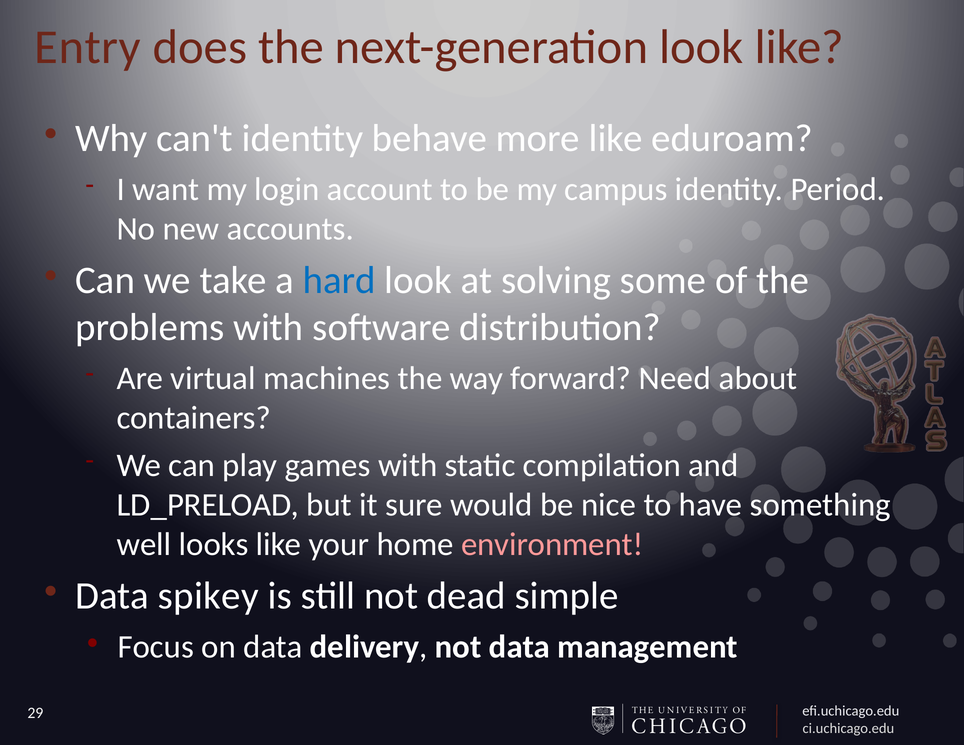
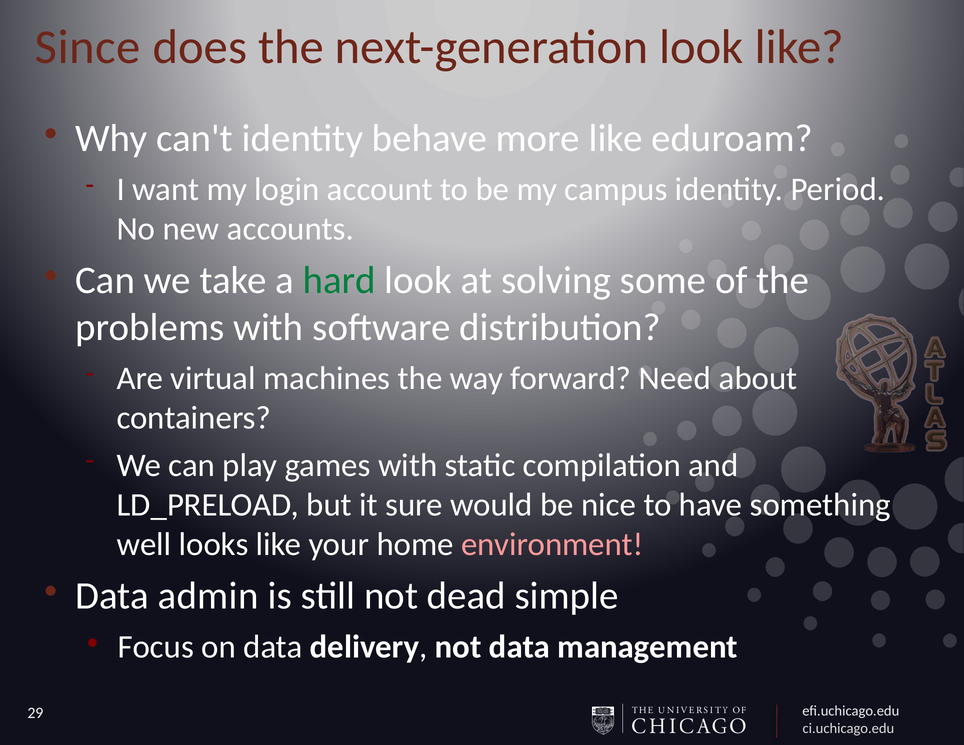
Entry: Entry -> Since (88, 47)
hard colour: blue -> green (339, 281)
spikey: spikey -> admin (208, 596)
